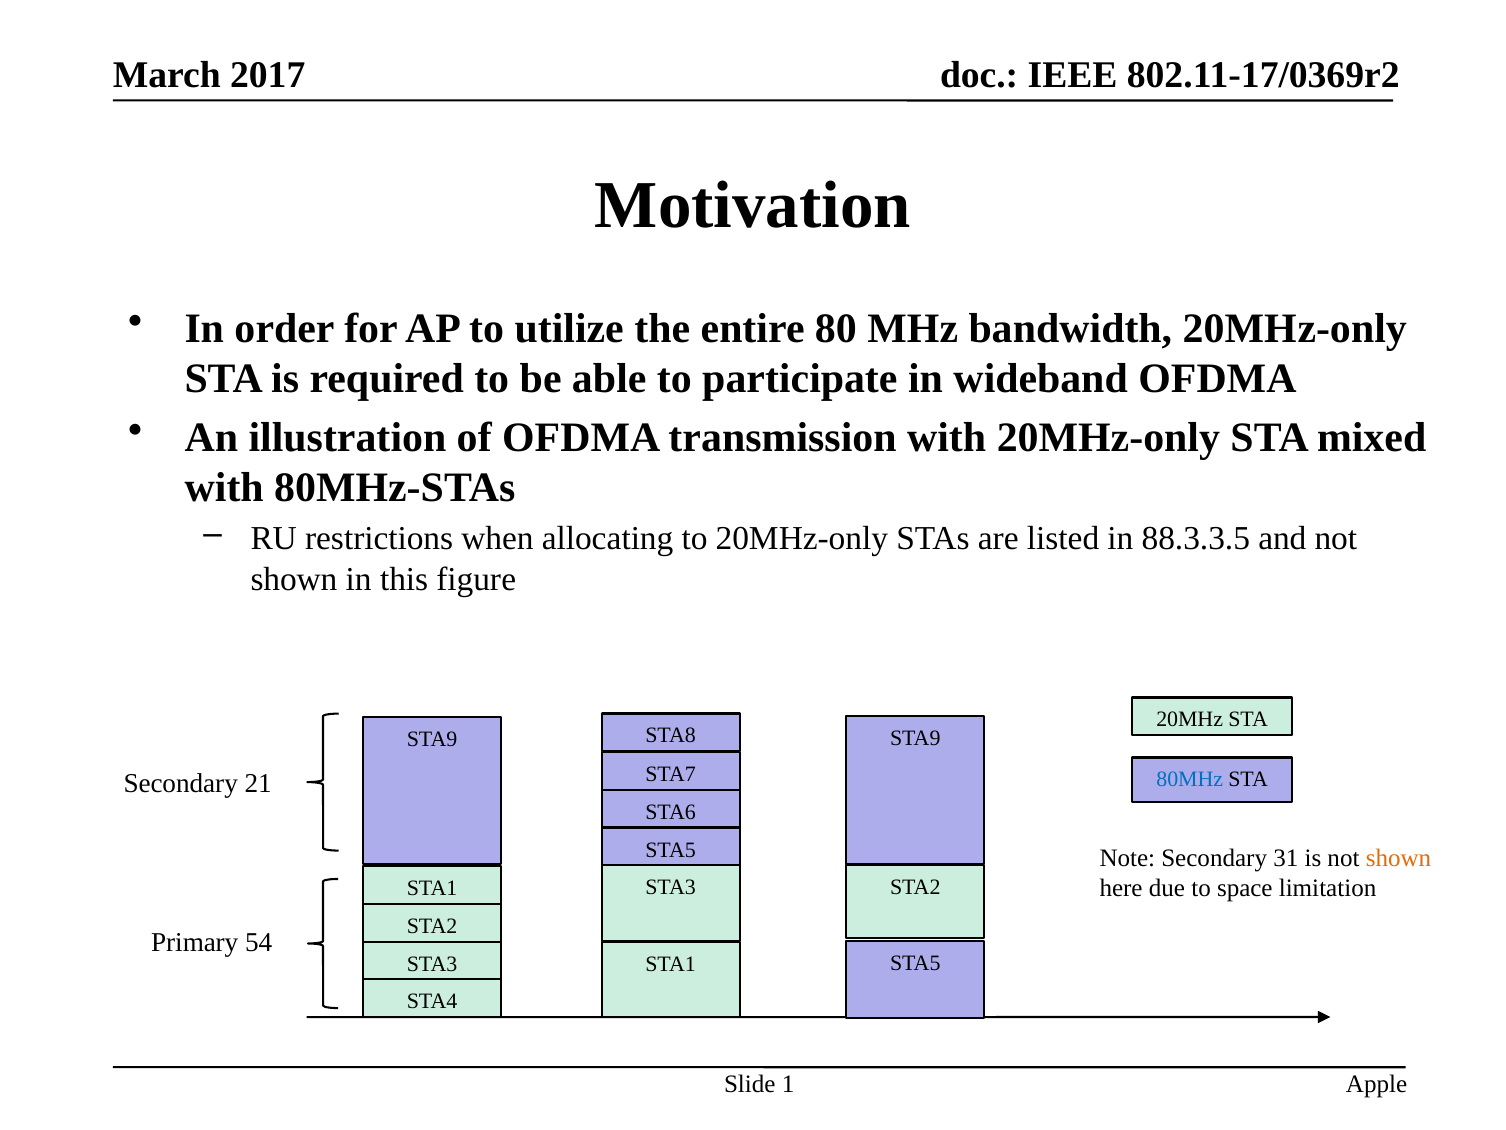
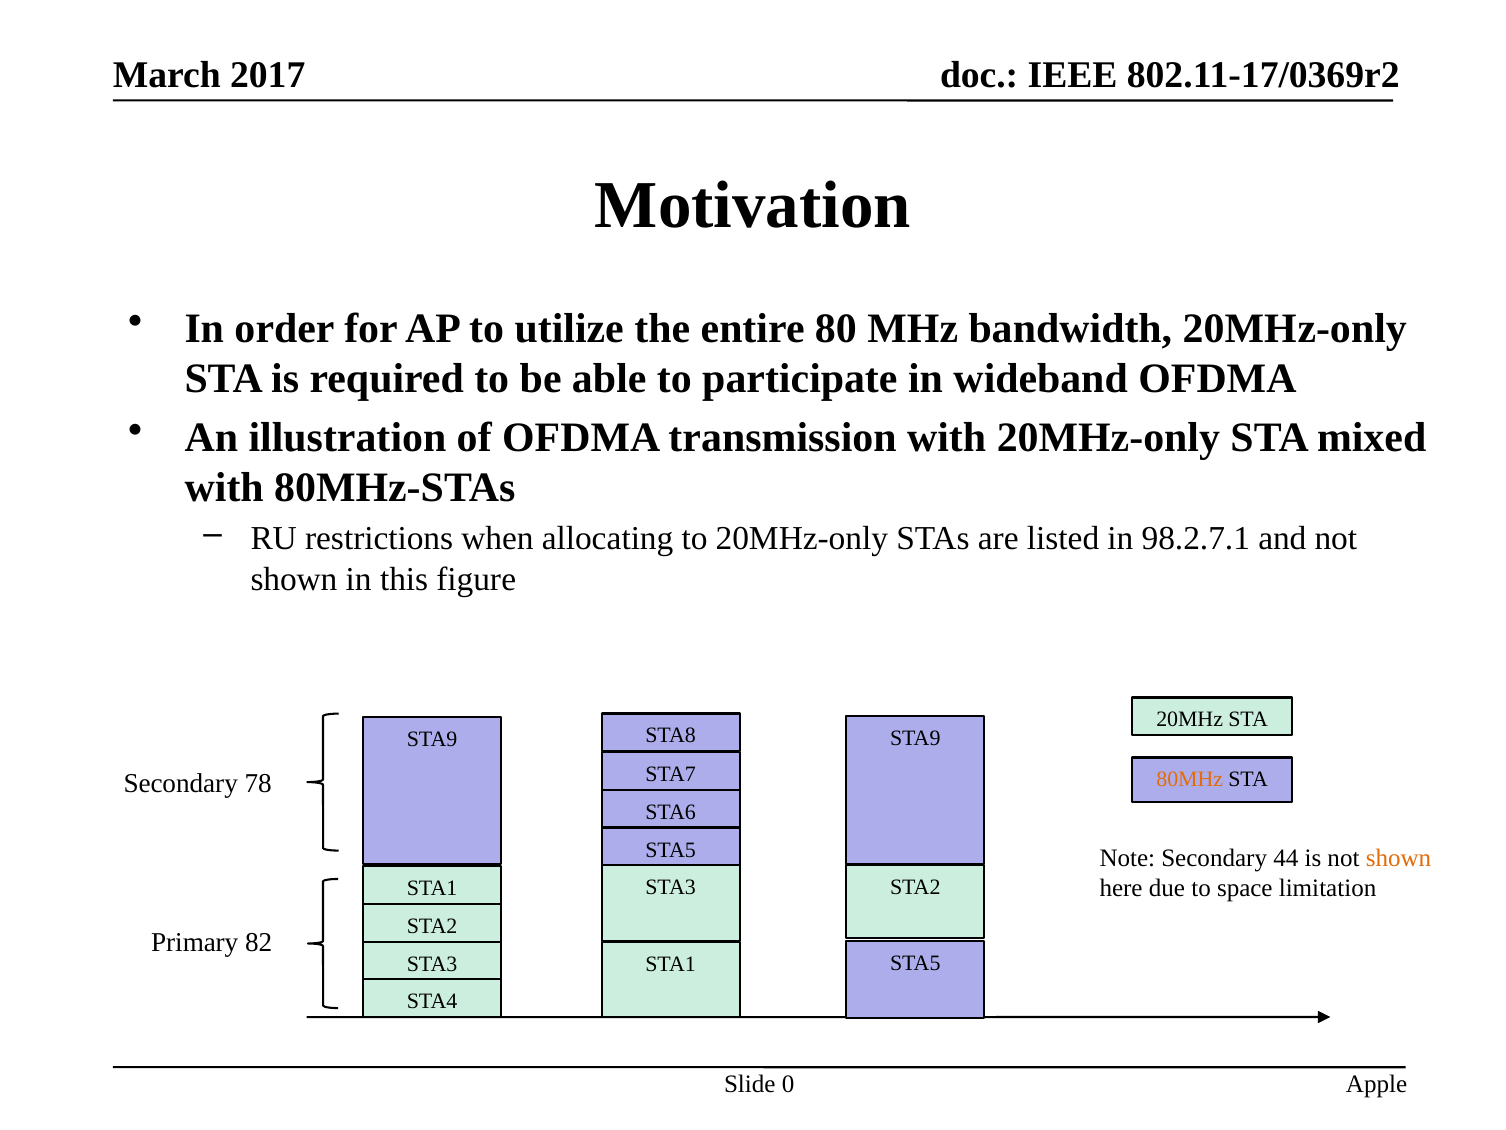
88.3.3.5: 88.3.3.5 -> 98.2.7.1 (1196, 539)
80MHz colour: blue -> orange (1190, 779)
21: 21 -> 78 (258, 783)
31: 31 -> 44 (1286, 857)
54: 54 -> 82 (259, 942)
1: 1 -> 0 (788, 1083)
